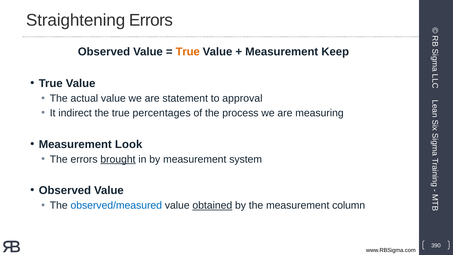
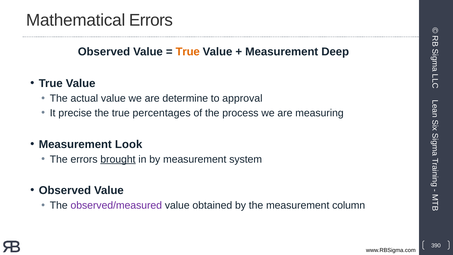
Straightening: Straightening -> Mathematical (76, 20)
Keep: Keep -> Deep (335, 52)
statement: statement -> determine (185, 98)
indirect: indirect -> precise (75, 113)
observed/measured colour: blue -> purple (116, 205)
obtained underline: present -> none (212, 205)
